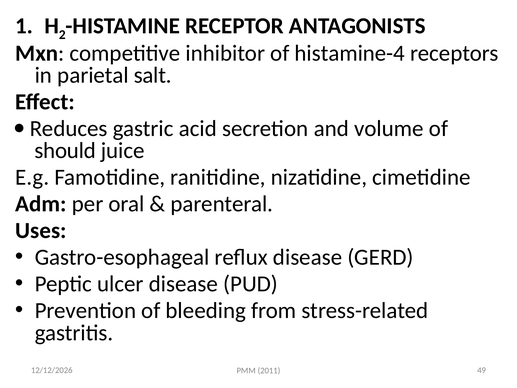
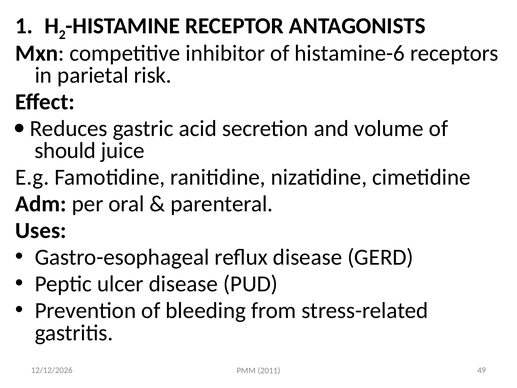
histamine-4: histamine-4 -> histamine-6 (350, 53)
salt: salt -> risk (153, 75)
